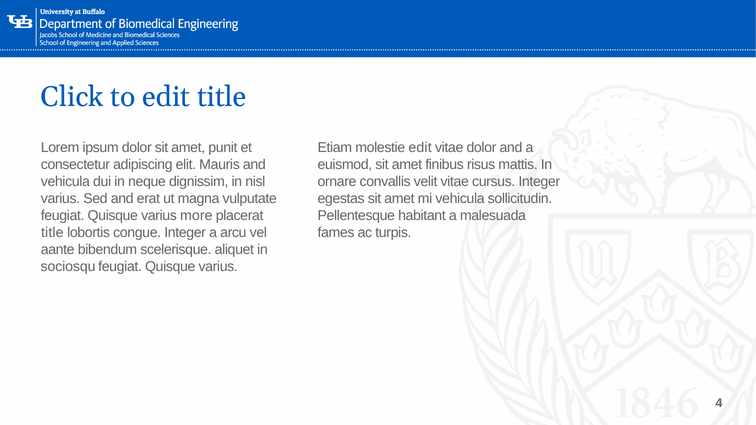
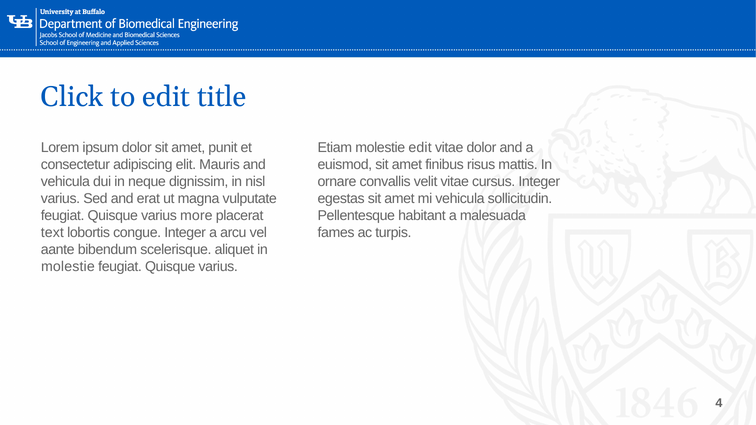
title: title -> text (52, 233)
sociosqu: sociosqu -> molestie (68, 267)
